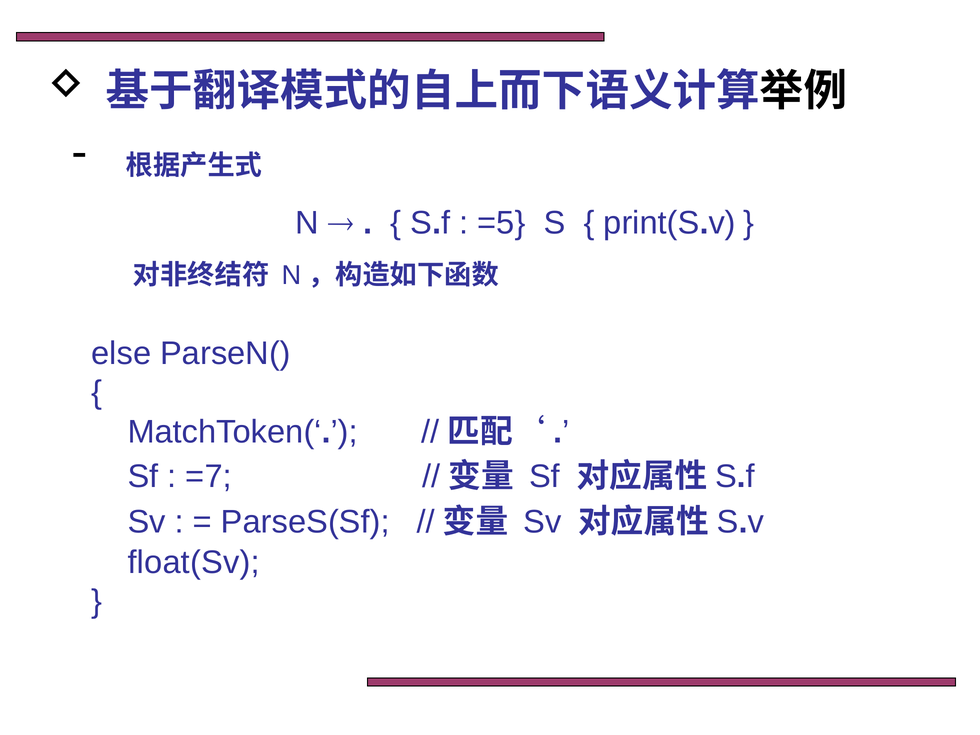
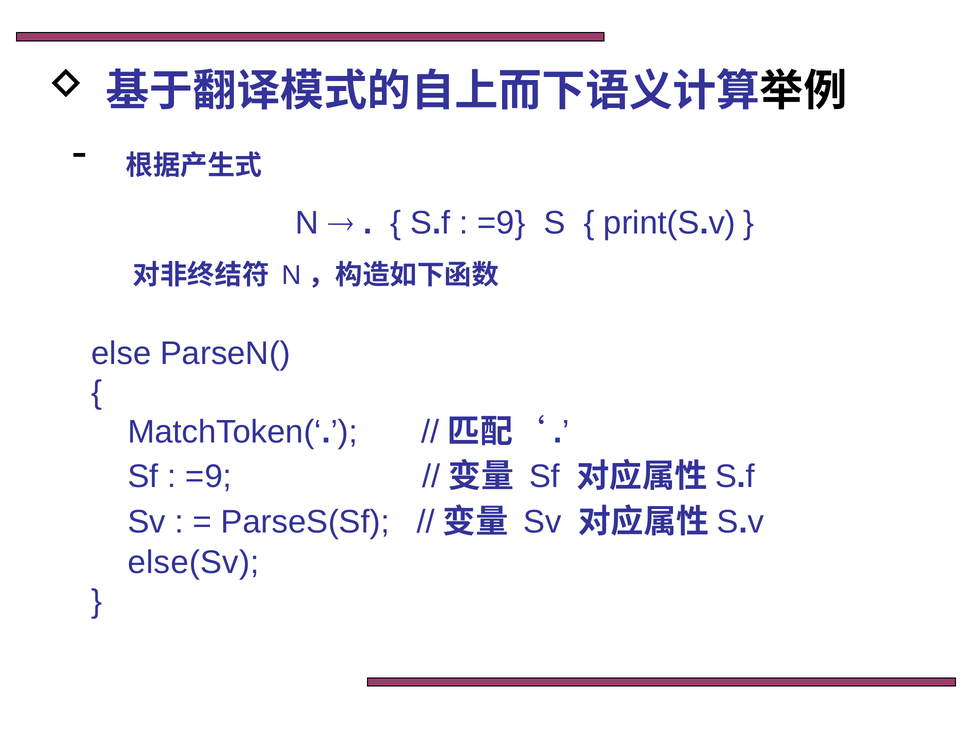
=5: =5 -> =9 (501, 223)
=7: =7 -> =9 (209, 476)
float(Sv: float(Sv -> else(Sv (194, 562)
